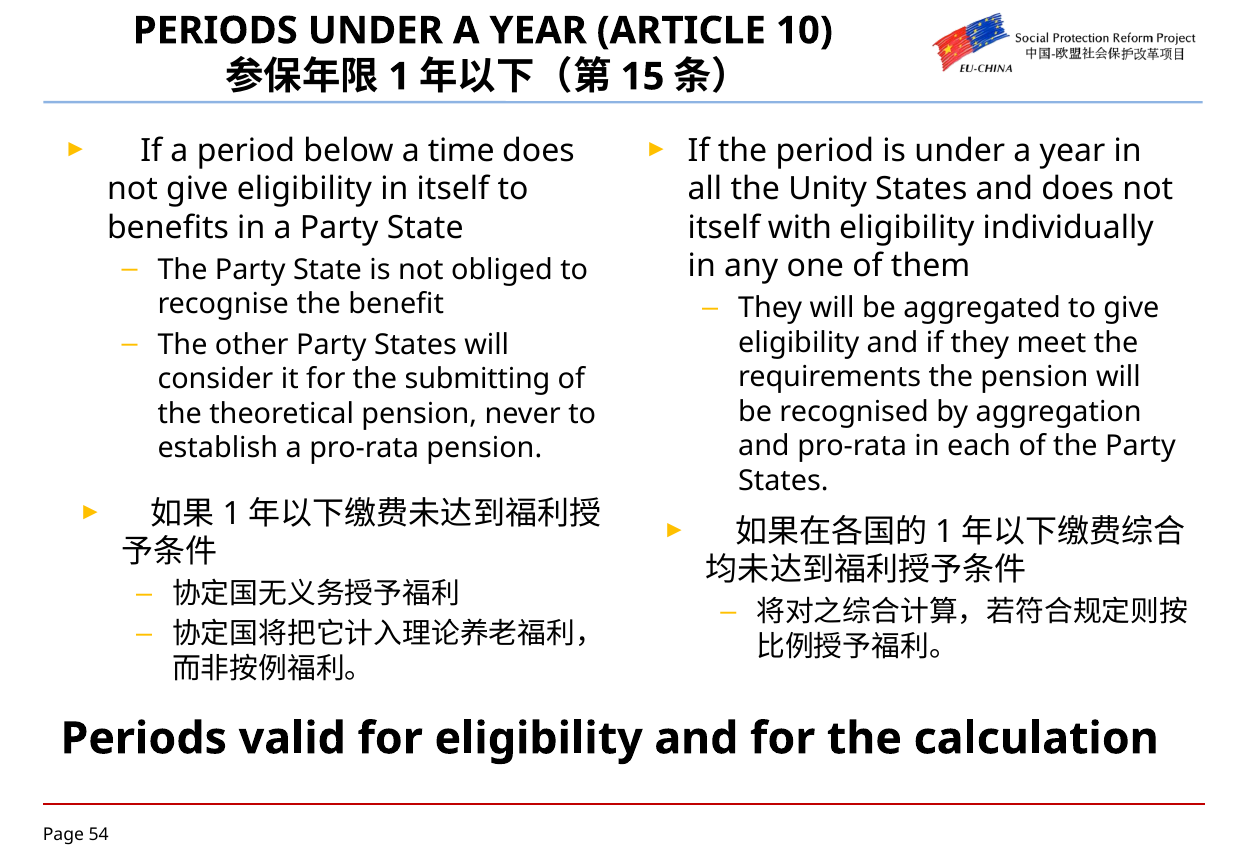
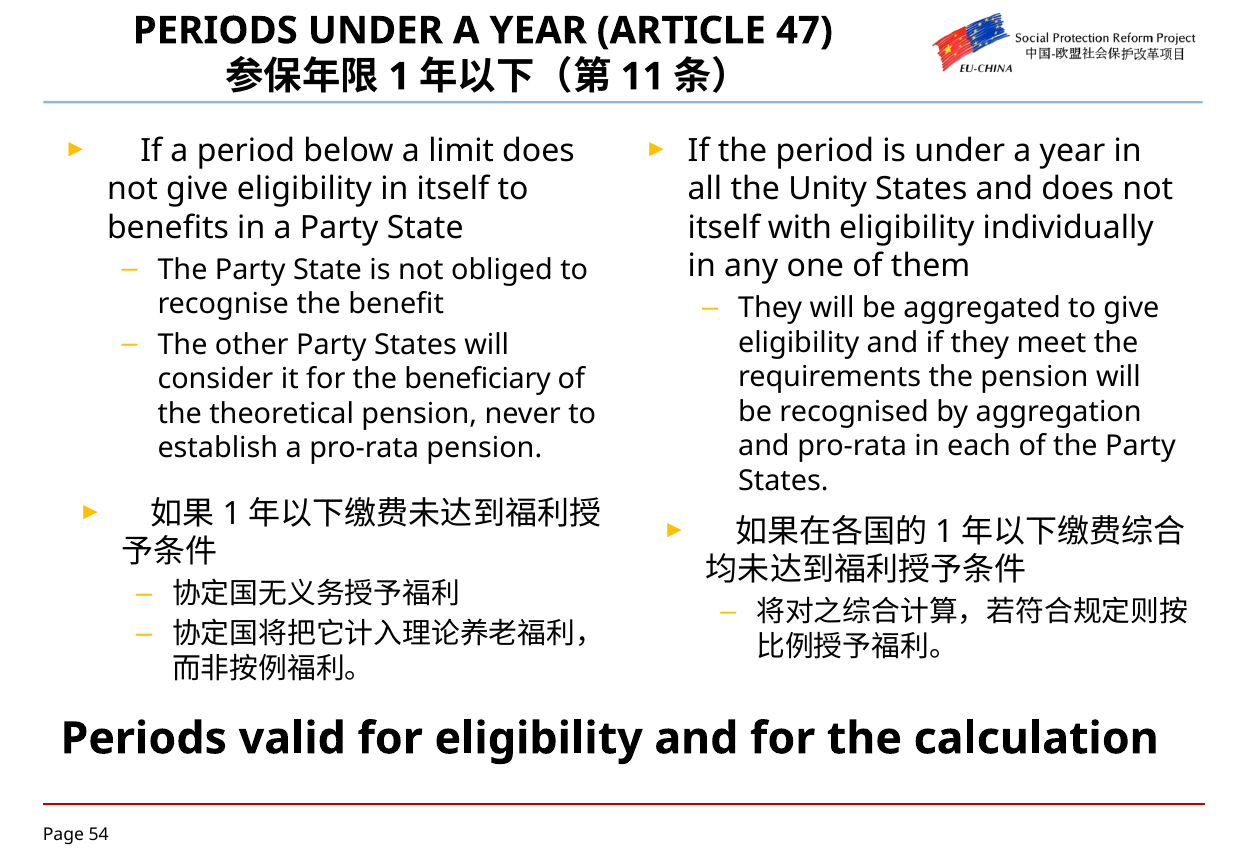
10: 10 -> 47 (804, 31)
15: 15 -> 11 (643, 77)
time: time -> limit (461, 151)
submitting: submitting -> beneficiary (478, 379)
